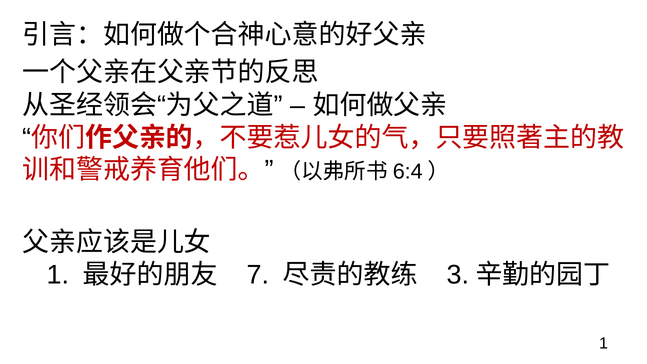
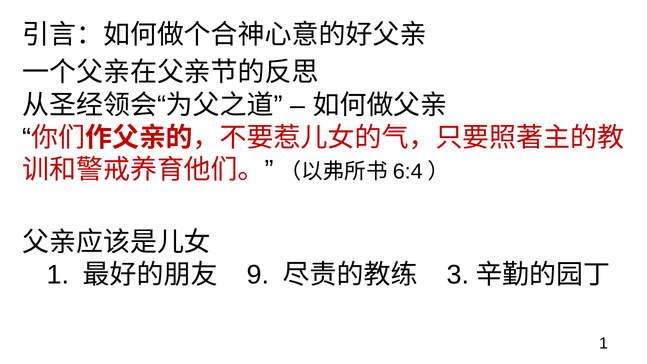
7: 7 -> 9 (258, 275)
